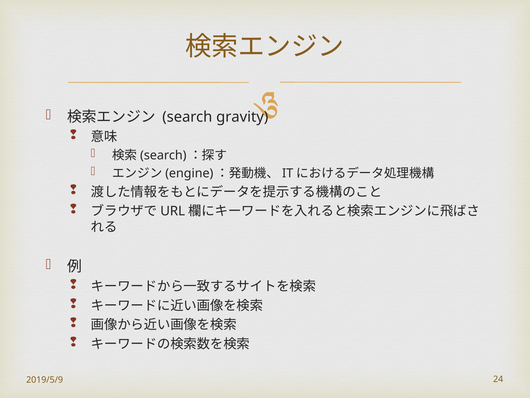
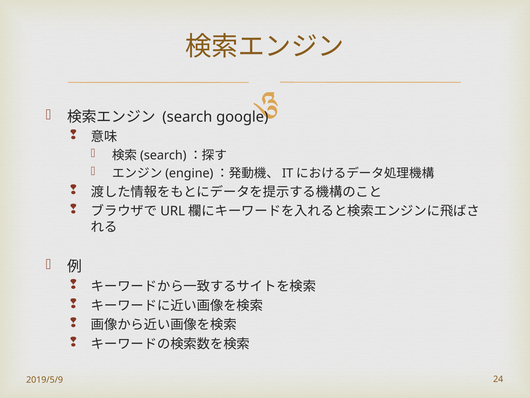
gravity: gravity -> google (242, 117)
